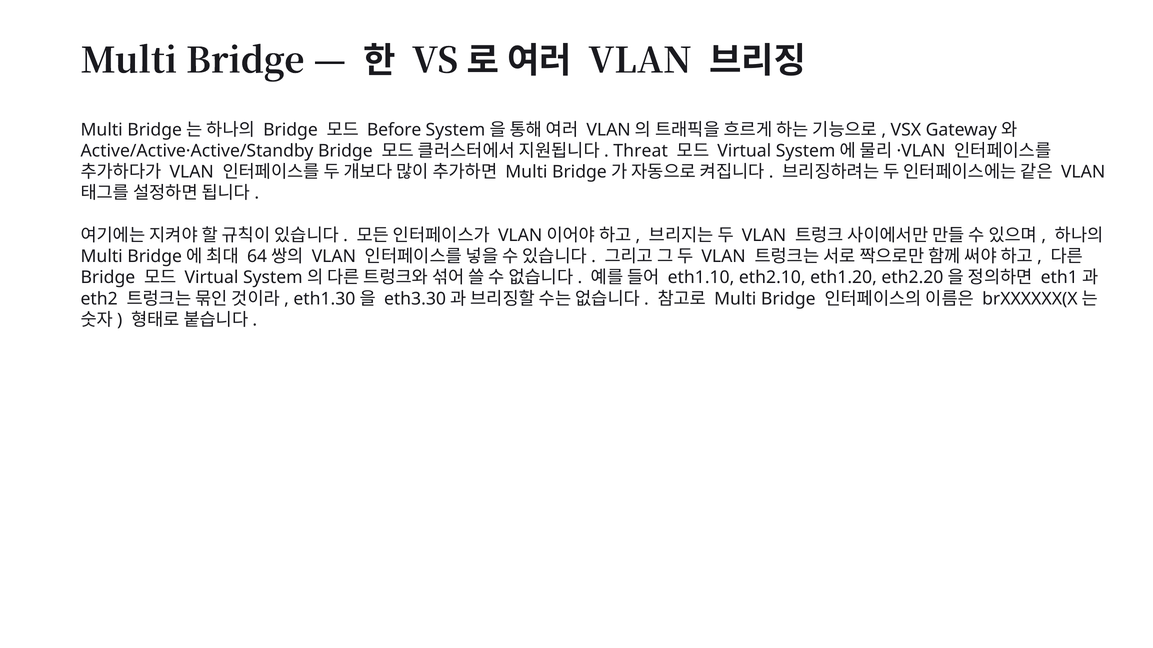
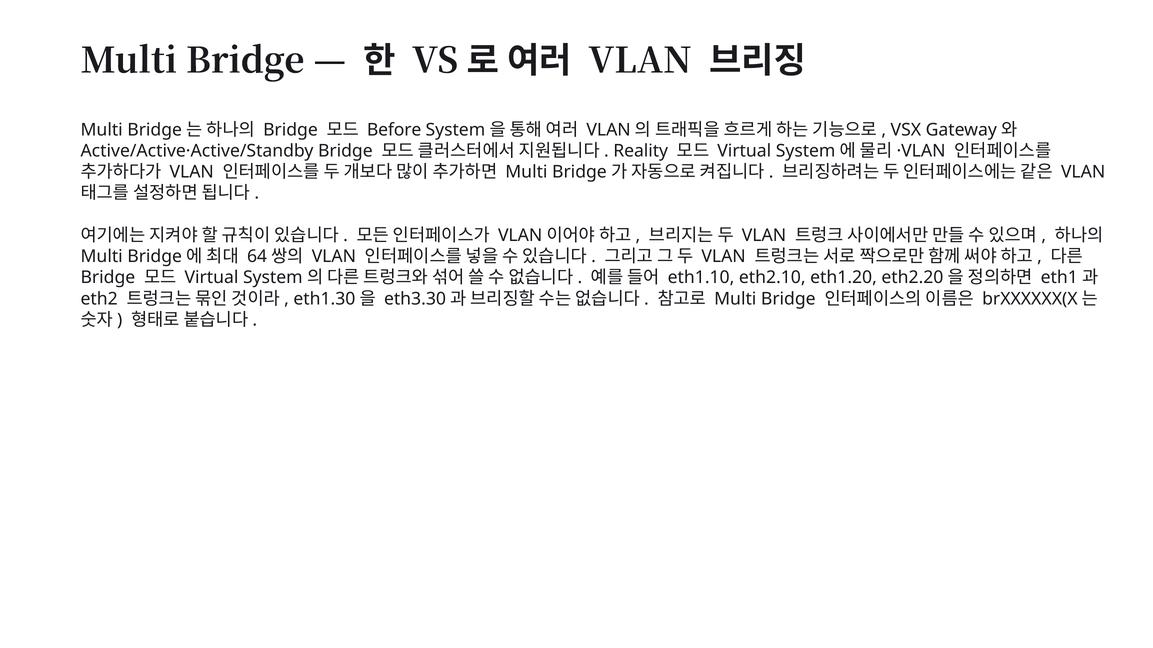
Threat: Threat -> Reality (641, 151)
